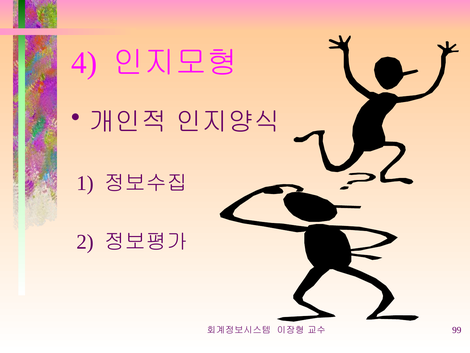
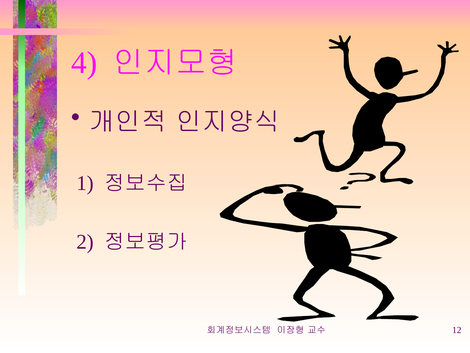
99: 99 -> 12 (457, 330)
